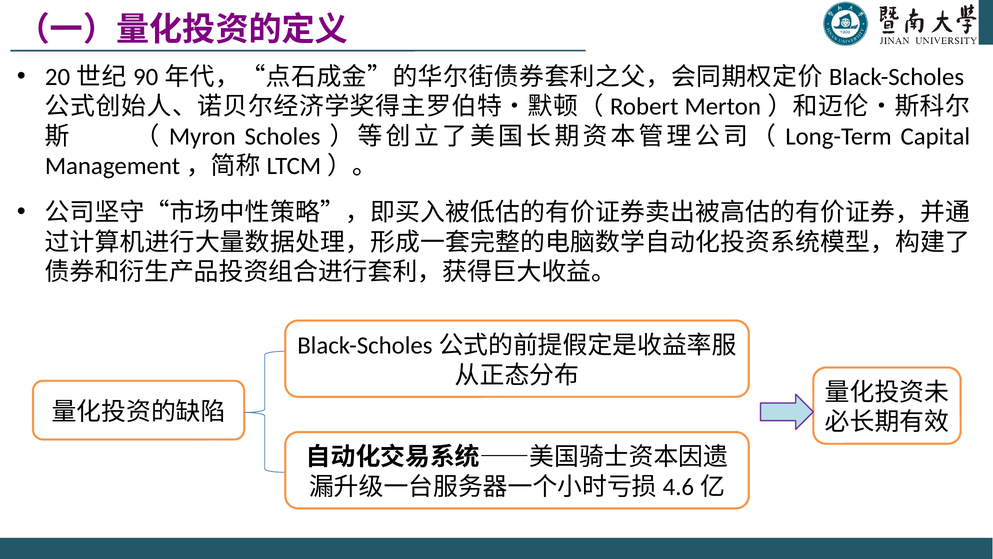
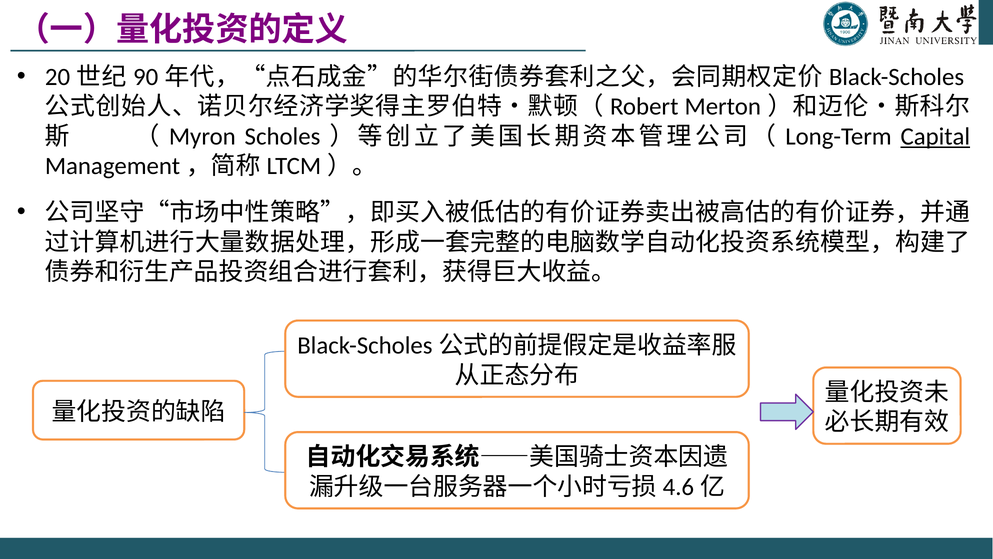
Capital underline: none -> present (935, 136)
